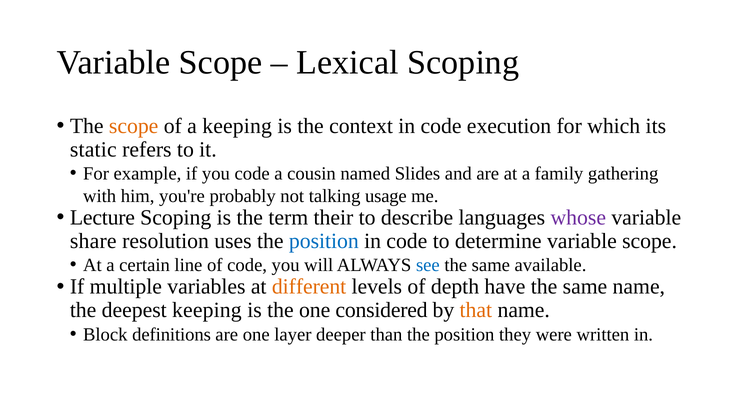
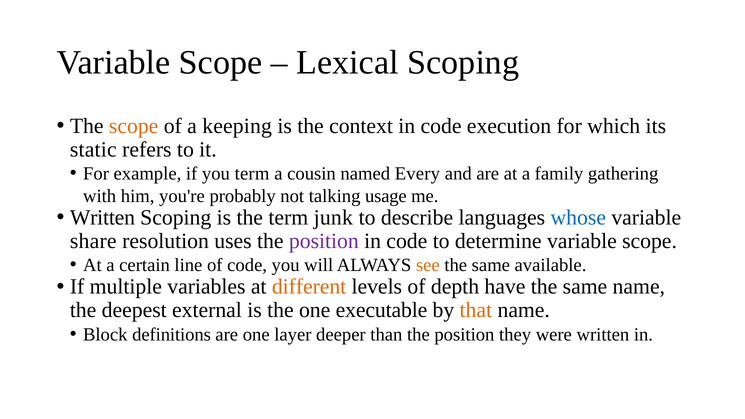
you code: code -> term (252, 174)
Slides: Slides -> Every (417, 174)
Lecture: Lecture -> Written (102, 218)
their: their -> junk (333, 218)
whose colour: purple -> blue (578, 218)
position colour: blue -> purple (324, 241)
see colour: blue -> orange (428, 265)
deepest keeping: keeping -> external (207, 310)
considered: considered -> executable (381, 310)
